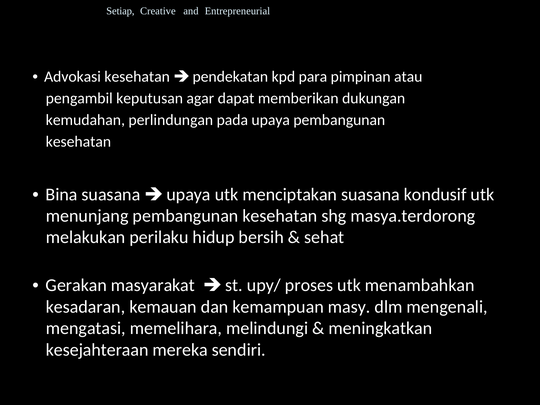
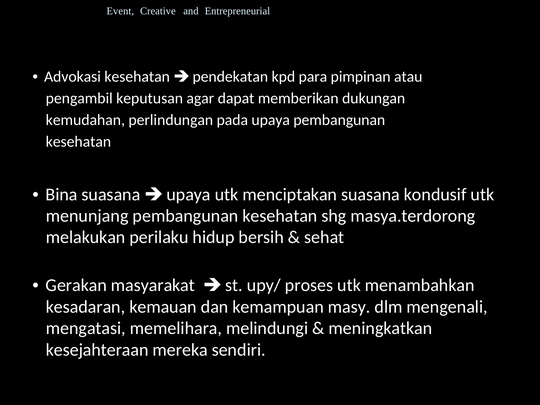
Setiap: Setiap -> Event (120, 11)
